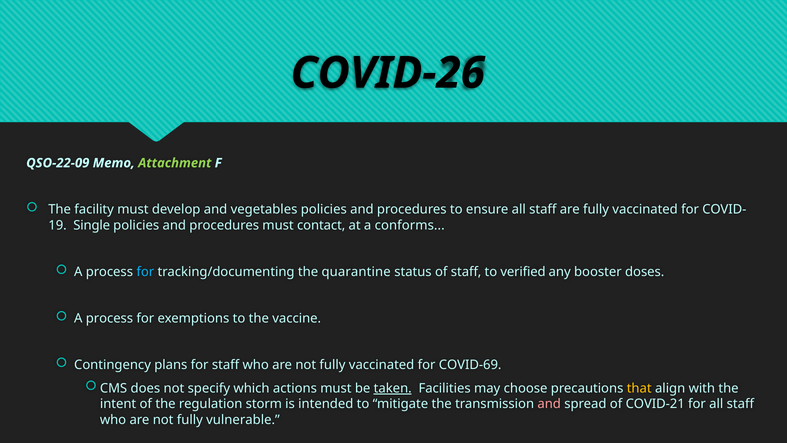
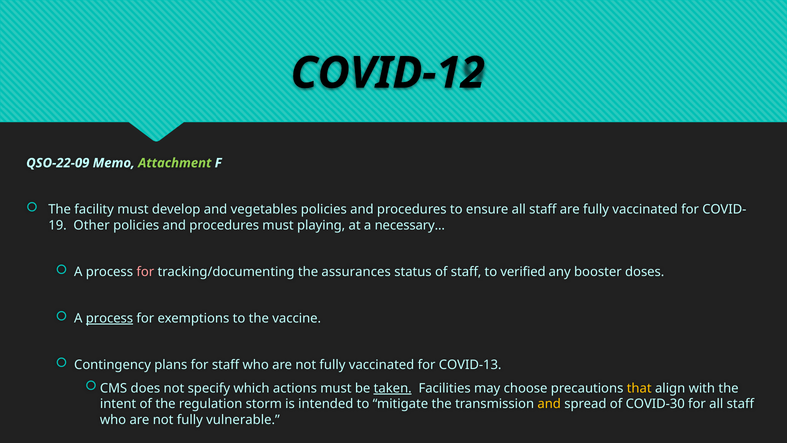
COVID-26: COVID-26 -> COVID-12 (388, 73)
Single: Single -> Other (92, 225)
contact: contact -> playing (321, 225)
conforms: conforms -> necessary (410, 225)
for colour: light blue -> pink (145, 272)
quarantine: quarantine -> assurances (356, 272)
process underline: none -> present (109, 318)
COVID-69: COVID-69 -> COVID-13 (470, 365)
and colour: pink -> yellow (549, 404)
COVID-21: COVID-21 -> COVID-30 (655, 404)
